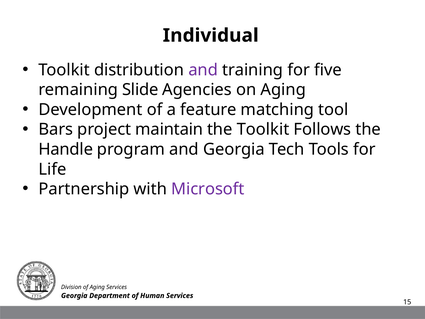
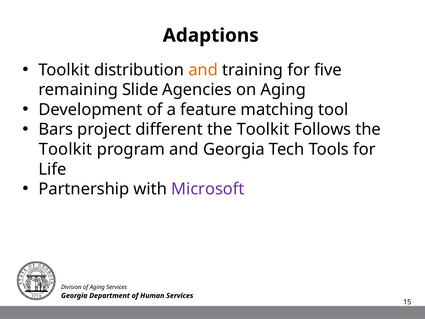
Individual: Individual -> Adaptions (211, 35)
and colour: purple -> orange (203, 70)
maintain: maintain -> different (169, 129)
Handle: Handle -> Toolkit (66, 149)
